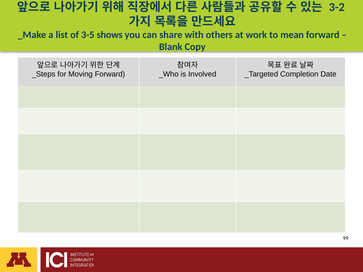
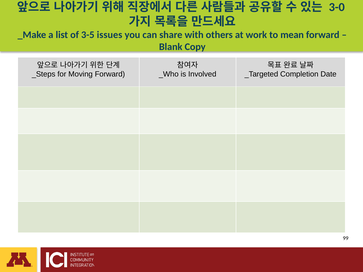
3-2: 3-2 -> 3-0 (337, 7)
shows: shows -> issues (110, 35)
